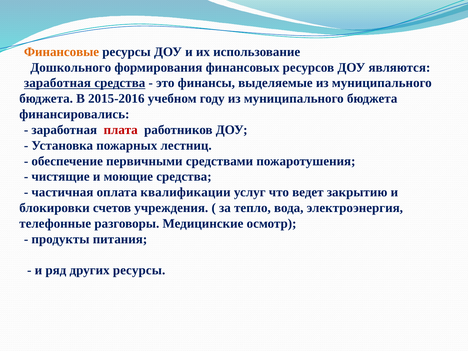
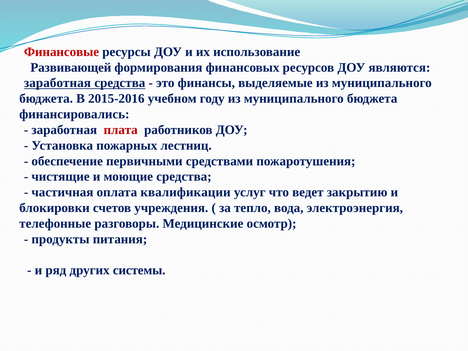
Финансовые colour: orange -> red (61, 52)
Дошкольного: Дошкольного -> Развивающей (71, 67)
других ресурсы: ресурсы -> системы (139, 270)
